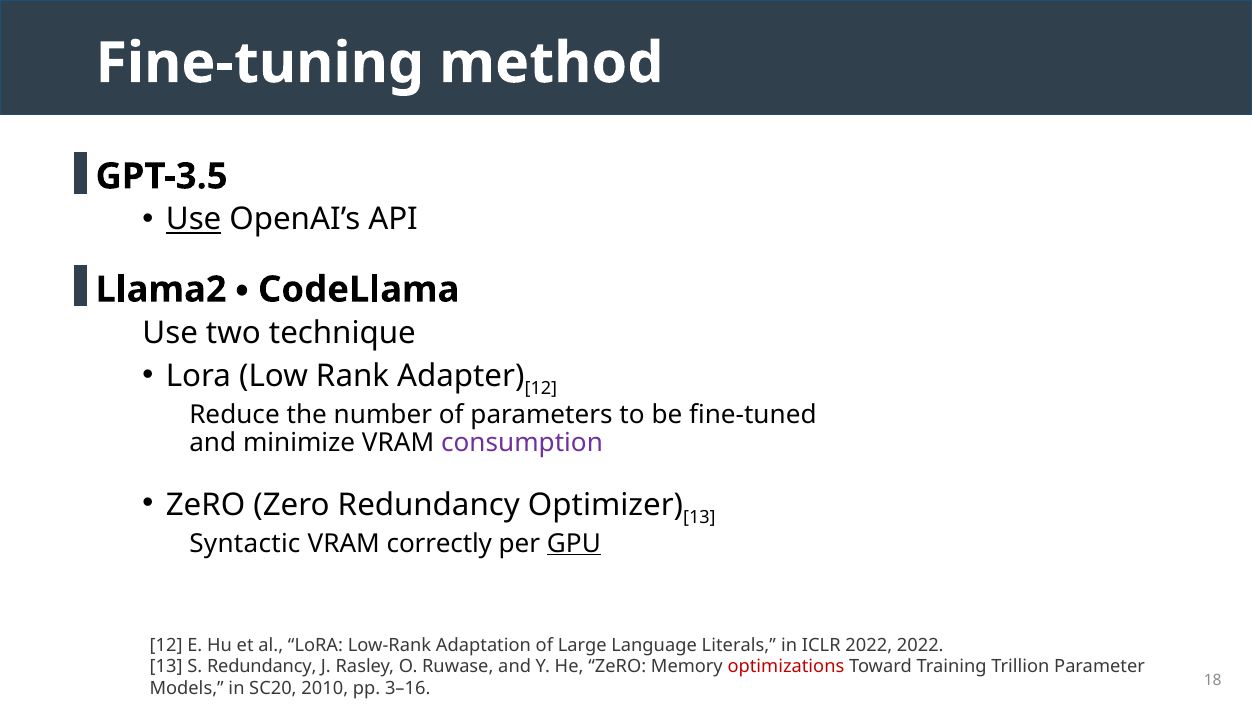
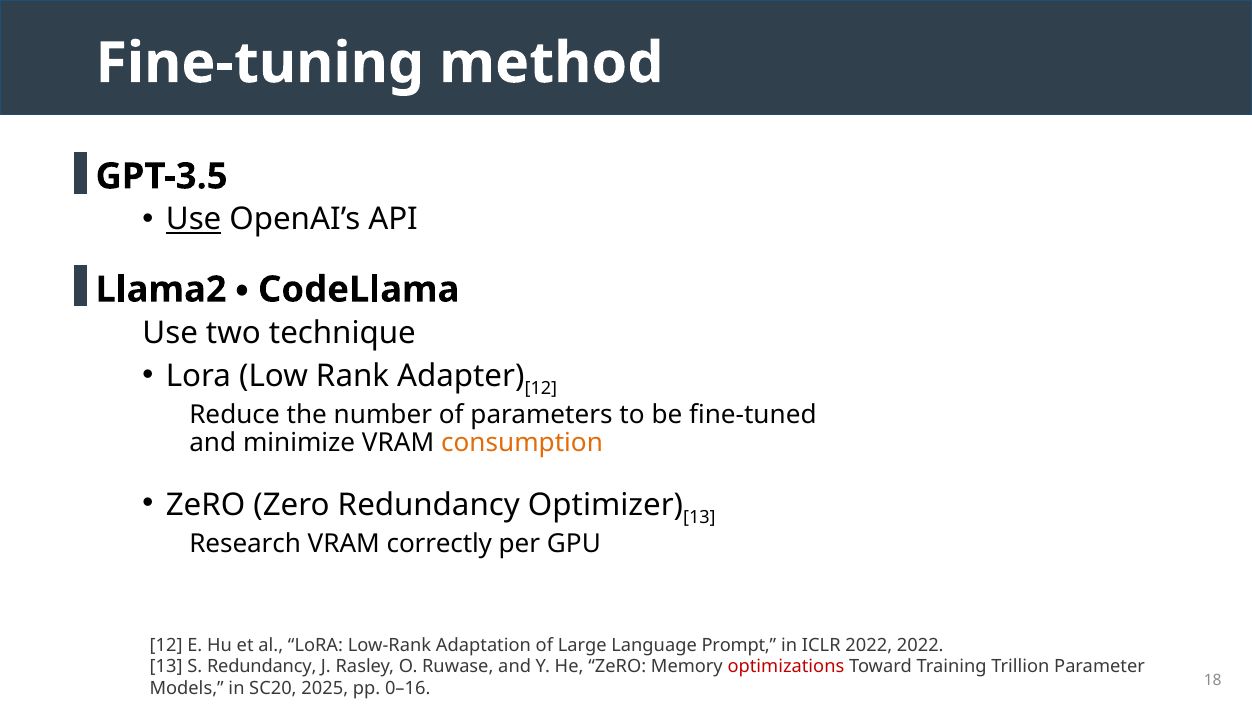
consumption colour: purple -> orange (522, 444)
Syntactic: Syntactic -> Research (245, 544)
GPU underline: present -> none (574, 544)
Literals: Literals -> Prompt (739, 645)
2010: 2010 -> 2025 (325, 689)
3–16: 3–16 -> 0–16 (408, 689)
